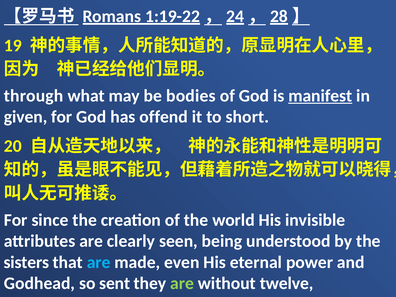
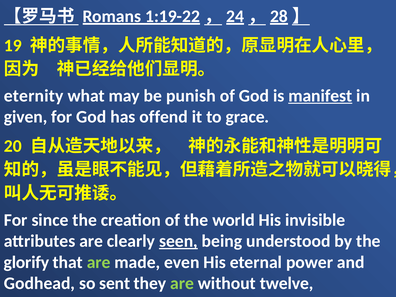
through: through -> eternity (34, 96)
bodies: bodies -> punish (191, 96)
short: short -> grace (247, 117)
seen underline: none -> present (178, 241)
sisters: sisters -> glorify (26, 262)
are colour: light blue -> light green (99, 262)
